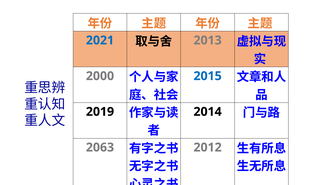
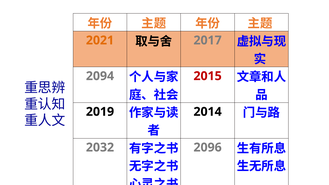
2021 colour: blue -> orange (100, 40)
2013: 2013 -> 2017 (208, 40)
2000: 2000 -> 2094 (100, 76)
2015 colour: blue -> red (208, 76)
2063: 2063 -> 2032 (100, 147)
2012: 2012 -> 2096 (208, 147)
